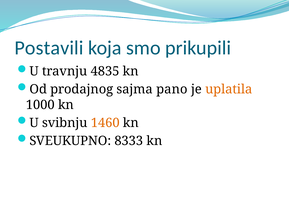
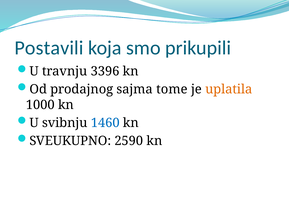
4835: 4835 -> 3396 (105, 71)
pano: pano -> tome (172, 89)
1460 colour: orange -> blue (105, 123)
8333: 8333 -> 2590 (129, 141)
